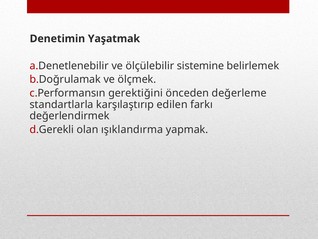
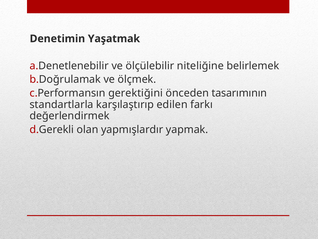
sistemine: sistemine -> niteliğine (200, 66)
değerleme: değerleme -> tasarımının (239, 93)
ışıklandırma: ışıklandırma -> yapmışlardır (132, 129)
